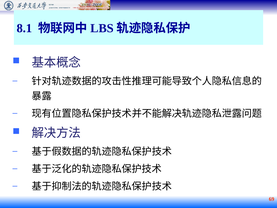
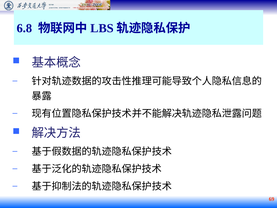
8.1: 8.1 -> 6.8 (24, 28)
